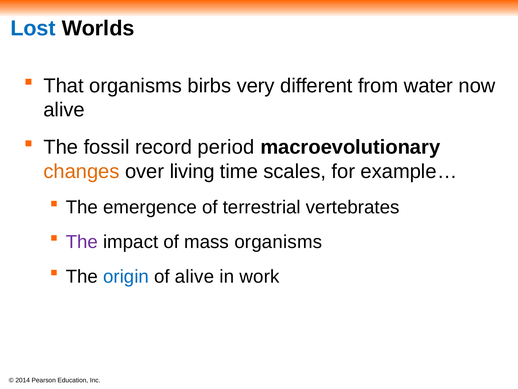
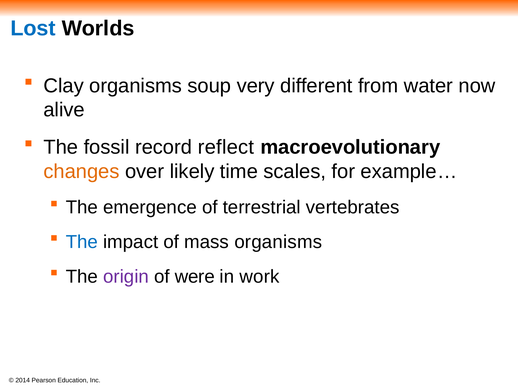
That: That -> Clay (64, 86)
birbs: birbs -> soup (209, 86)
period: period -> reflect (226, 147)
living: living -> likely (192, 171)
The colour: purple -> blue (82, 242)
origin colour: blue -> purple (126, 276)
of alive: alive -> were (195, 276)
